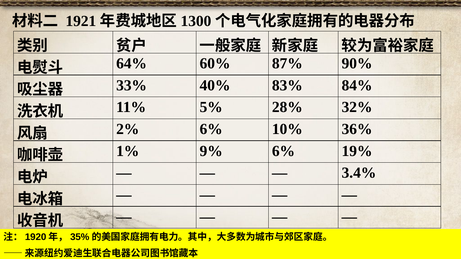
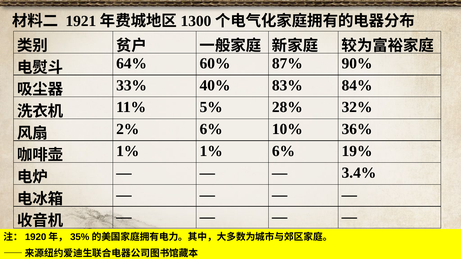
1% 9%: 9% -> 1% (211, 151)
